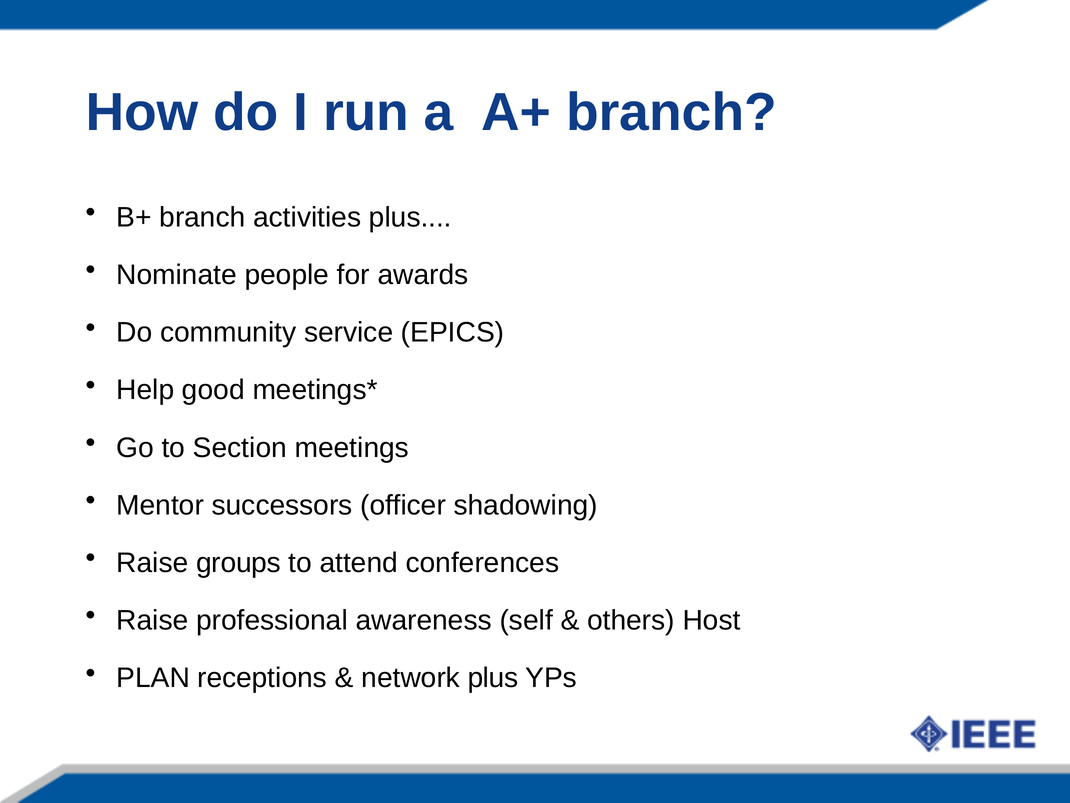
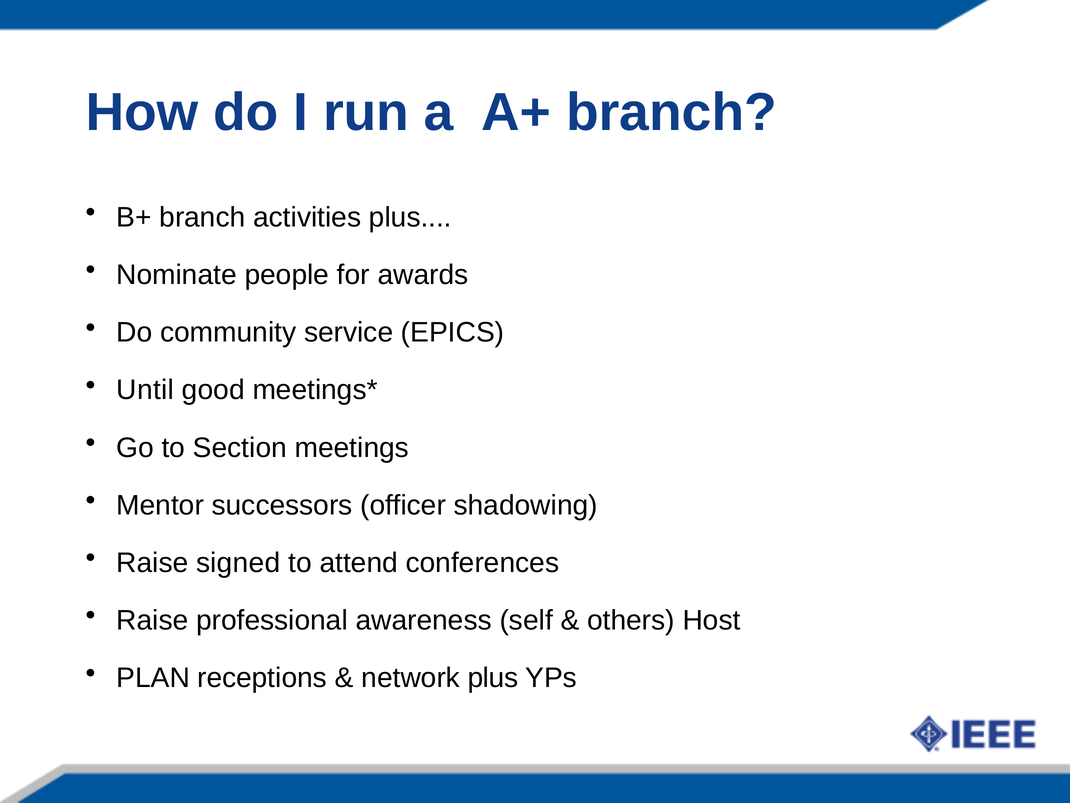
Help: Help -> Until (145, 390)
groups: groups -> signed (238, 563)
